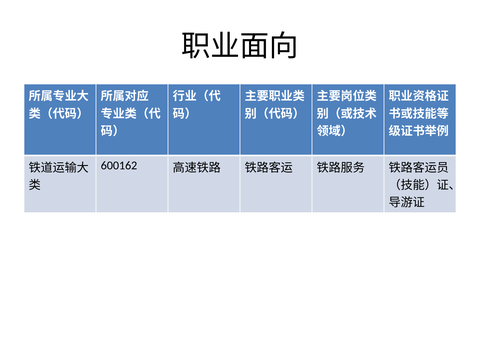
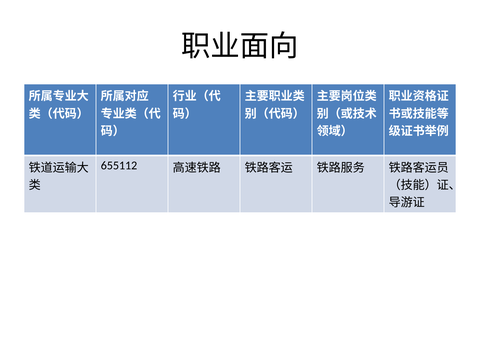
600162: 600162 -> 655112 (119, 165)
